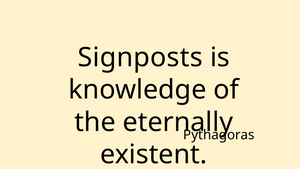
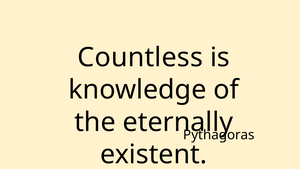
Signposts: Signposts -> Countless (140, 57)
